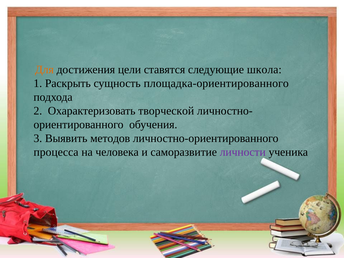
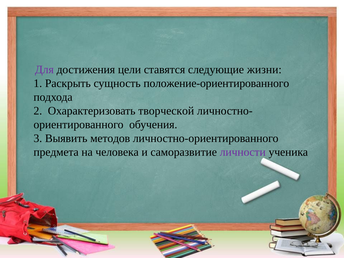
Для colour: orange -> purple (44, 70)
школа: школа -> жизни (264, 70)
площадка-ориентированного: площадка-ориентированного -> положение-ориентированного (216, 83)
процесса: процесса -> предмета (56, 152)
